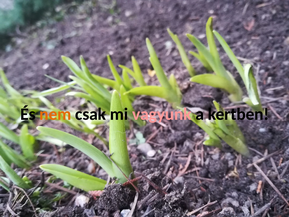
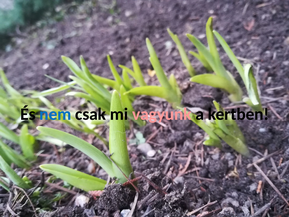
nem colour: orange -> blue (55, 114)
